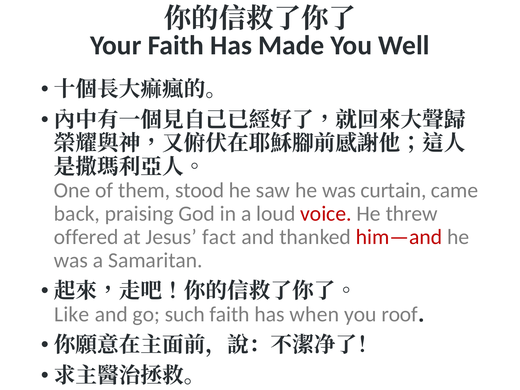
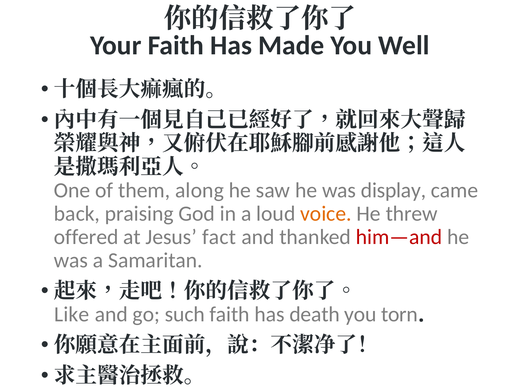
stood: stood -> along (199, 190)
curtain: curtain -> display (394, 190)
voice colour: red -> orange (326, 214)
when: when -> death (315, 315)
roof: roof -> torn (400, 315)
